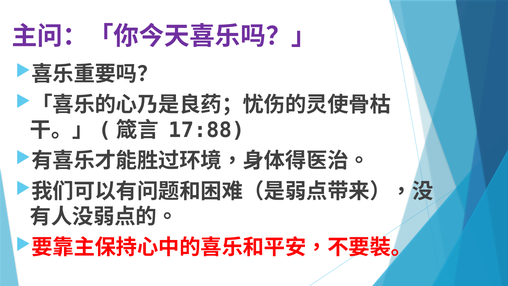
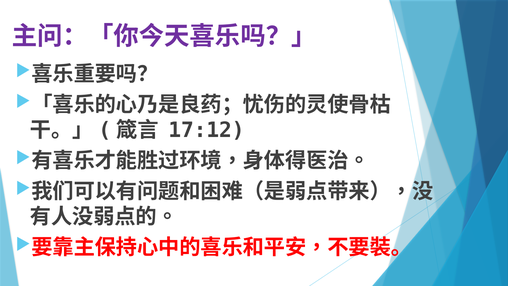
17:88: 17:88 -> 17:12 (207, 130)
